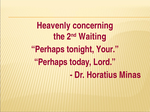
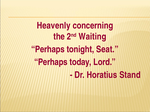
Your: Your -> Seat (107, 50)
Minas: Minas -> Stand (130, 75)
